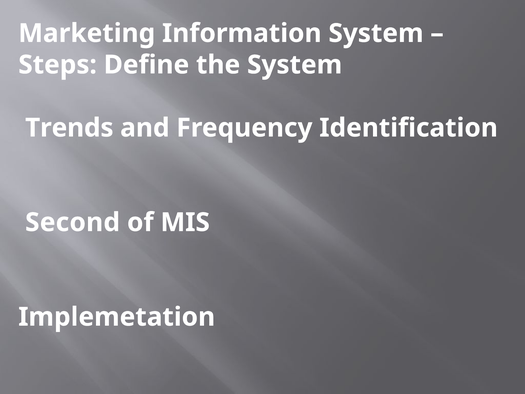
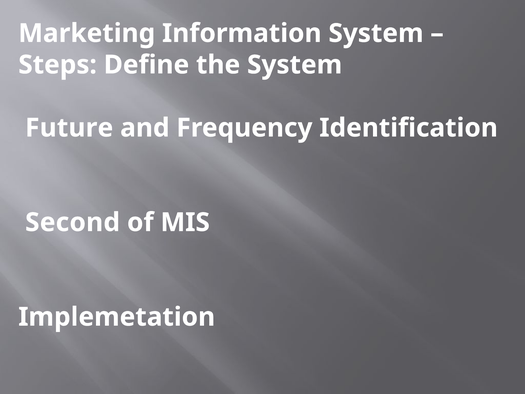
Trends: Trends -> Future (69, 128)
